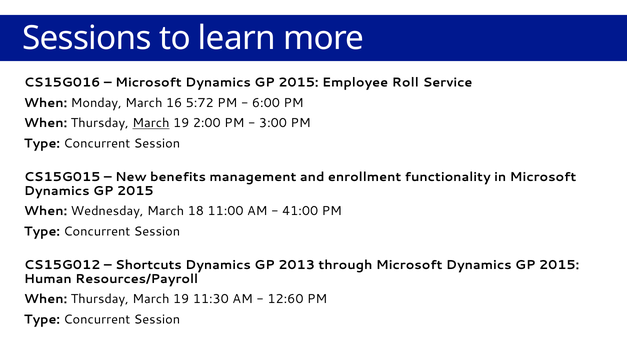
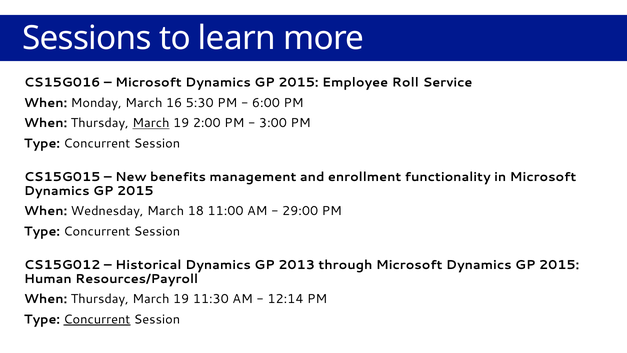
5:72: 5:72 -> 5:30 (200, 103)
41:00: 41:00 -> 29:00 (300, 211)
Shortcuts: Shortcuts -> Historical (148, 265)
12:60: 12:60 -> 12:14 (285, 299)
Concurrent underline: none -> present (97, 319)
